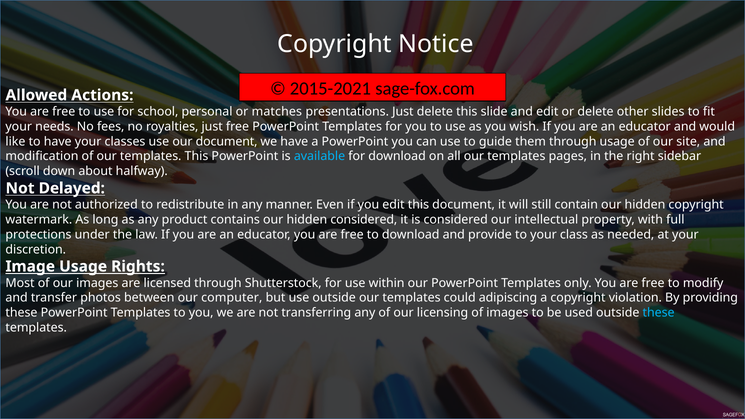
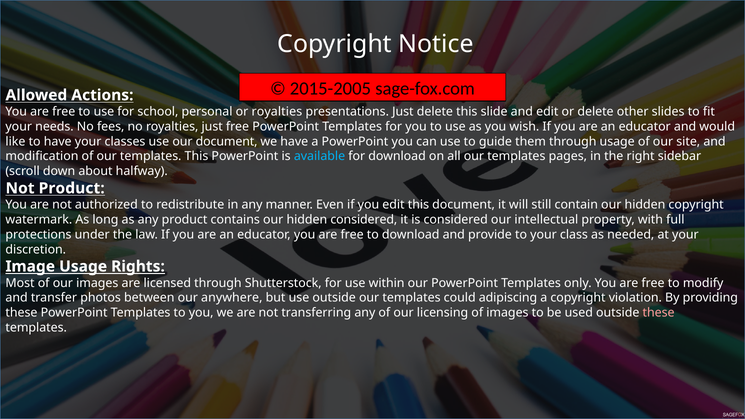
2015-2021: 2015-2021 -> 2015-2005 (330, 88)
or matches: matches -> royalties (277, 112)
Not Delayed: Delayed -> Product (72, 188)
computer: computer -> anywhere (232, 298)
these colour: light blue -> pink (659, 313)
